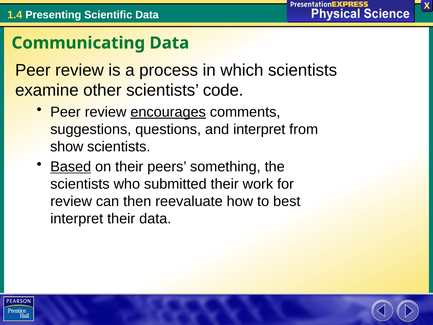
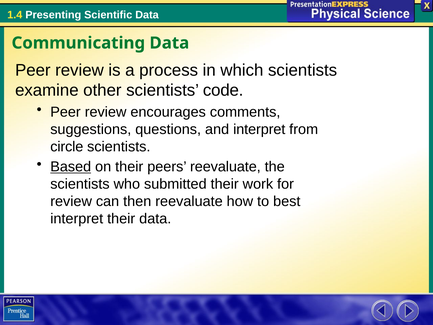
encourages underline: present -> none (168, 112)
show: show -> circle (67, 146)
peers something: something -> reevaluate (225, 167)
